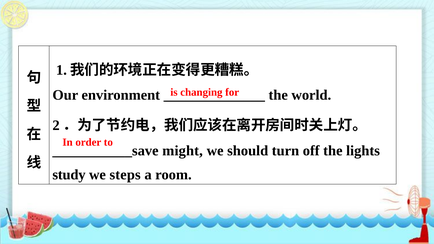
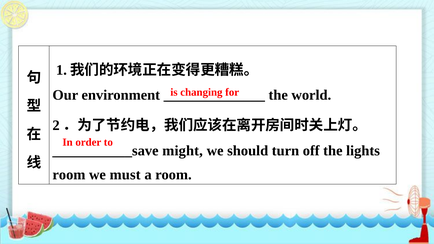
study: study -> room (69, 175)
steps: steps -> must (125, 175)
